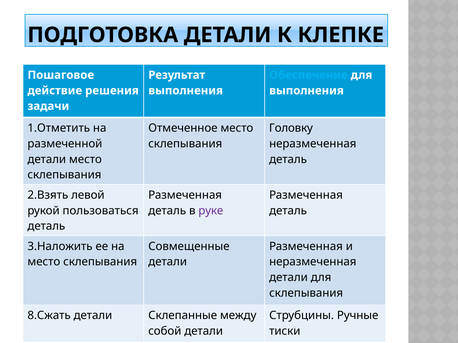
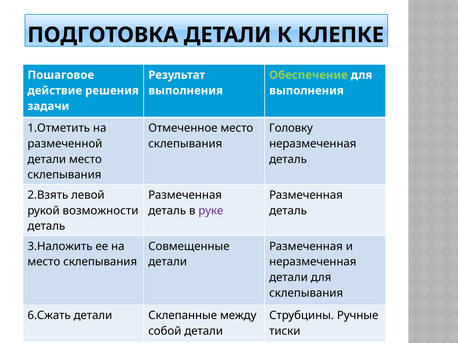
Обеспечение colour: light blue -> light green (308, 75)
пользоваться: пользоваться -> возможности (101, 211)
8.Сжать: 8.Сжать -> 6.Сжать (49, 316)
